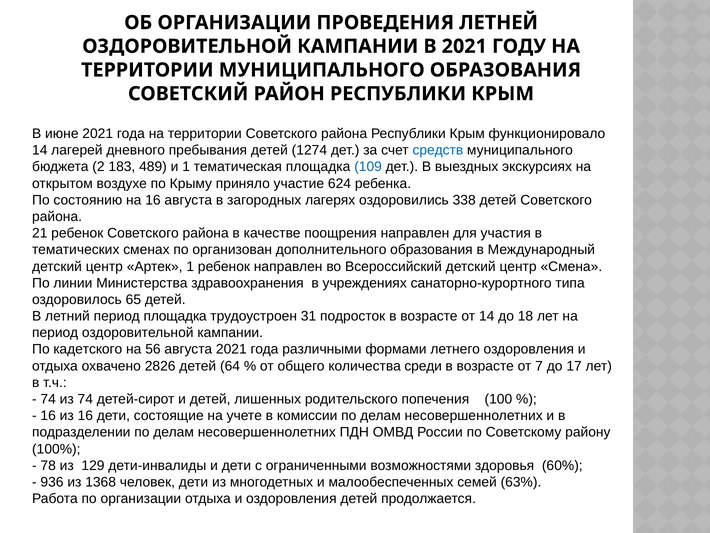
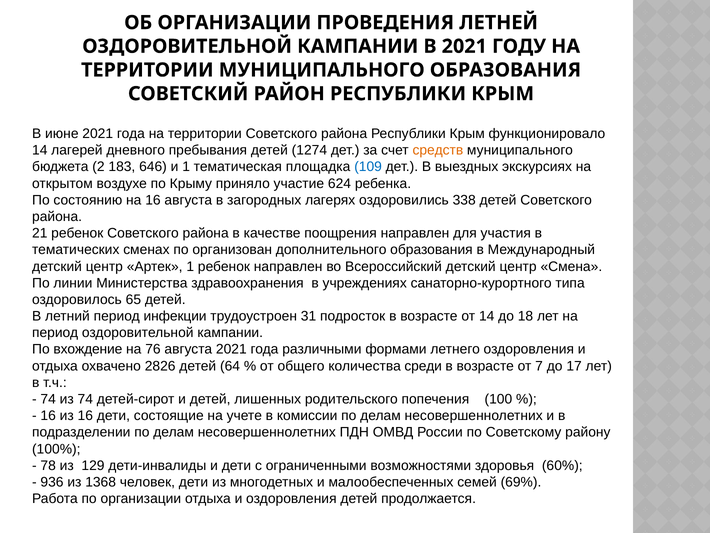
средств colour: blue -> orange (438, 150)
489: 489 -> 646 (153, 167)
период площадка: площадка -> инфекции (175, 316)
кадетского: кадетского -> вхождение (88, 349)
56: 56 -> 76 (153, 349)
63%: 63% -> 69% (521, 482)
